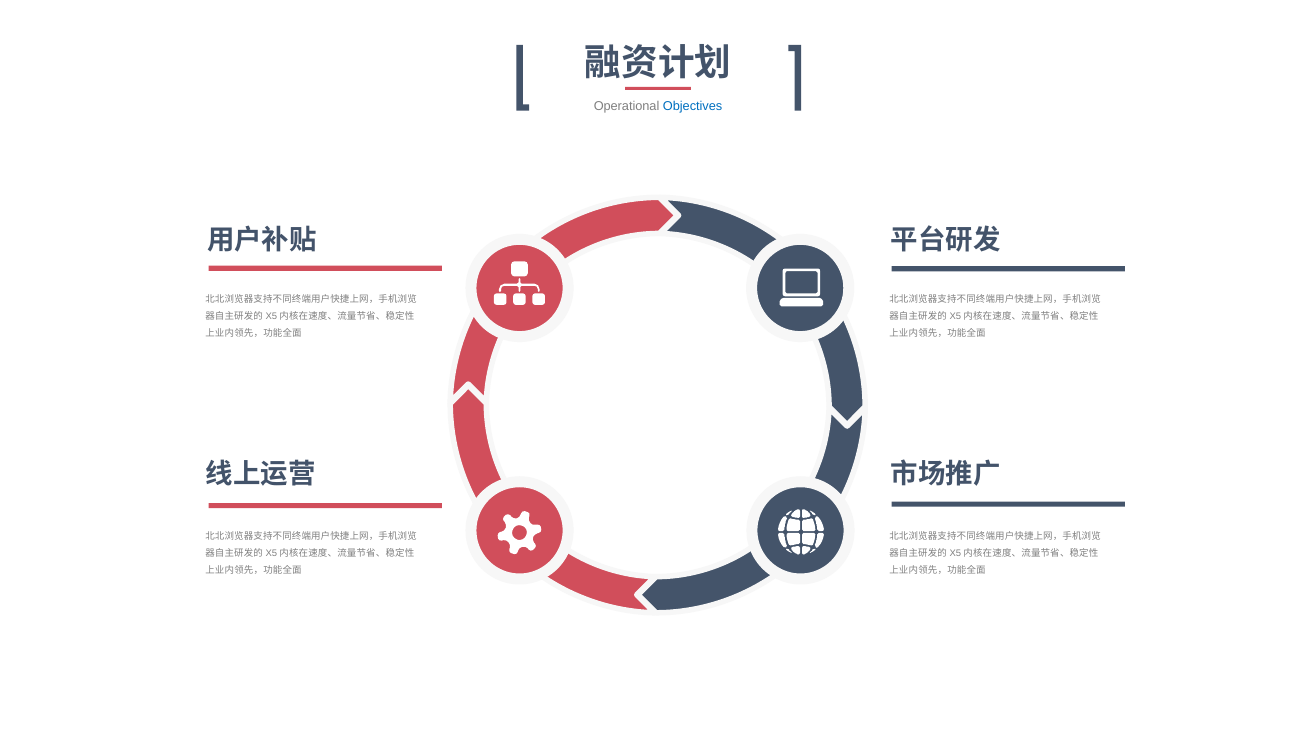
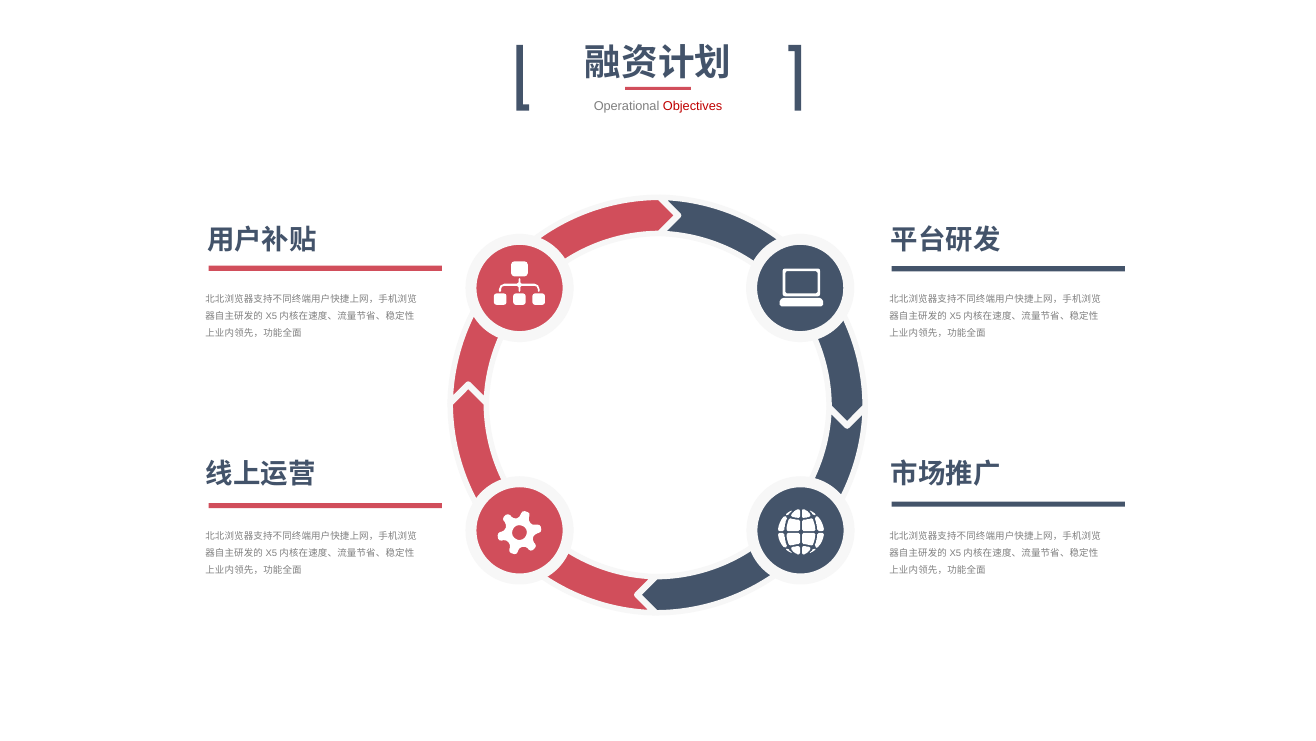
Objectives colour: blue -> red (693, 106)
